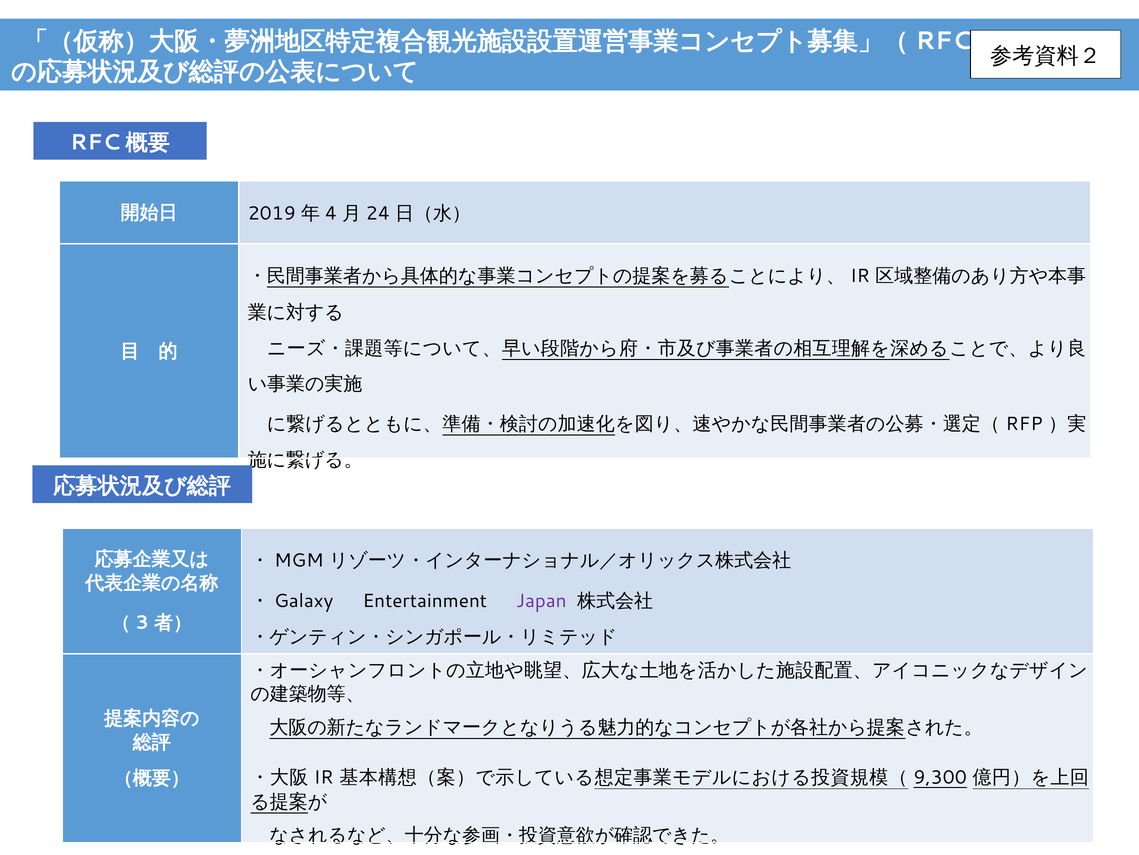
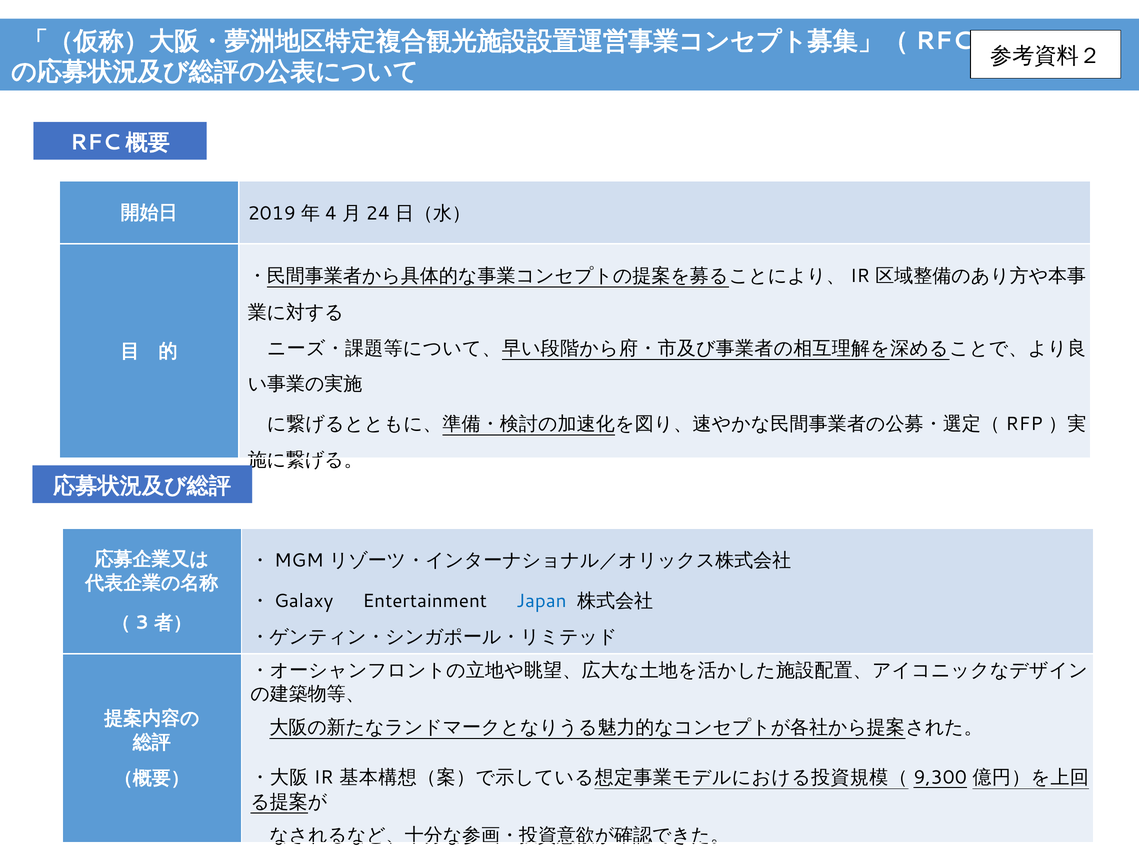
Japan colour: purple -> blue (541, 600)
